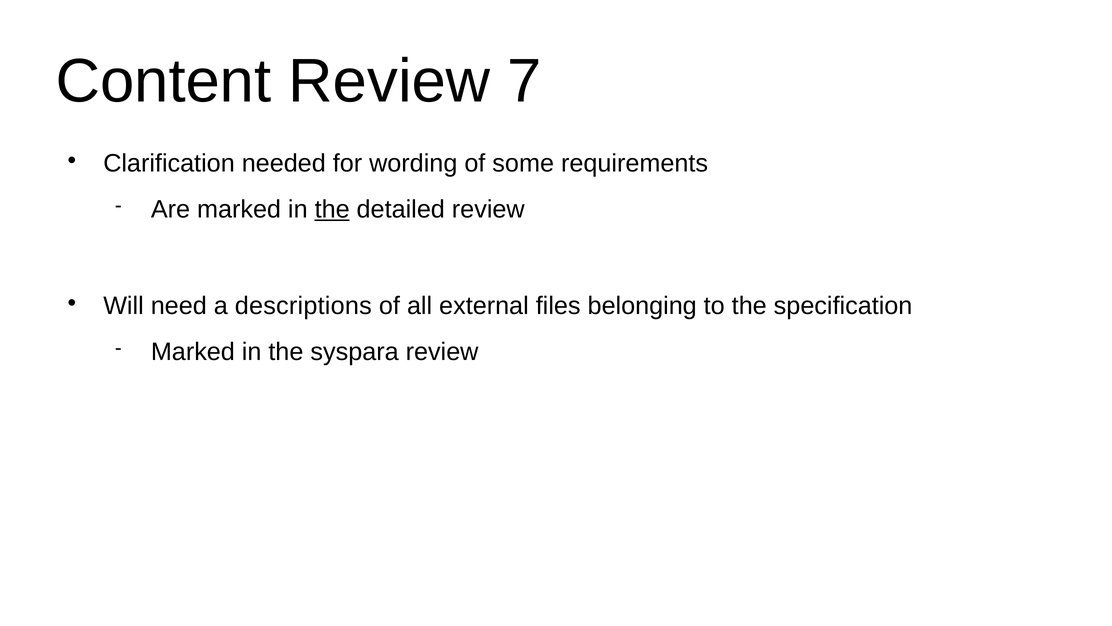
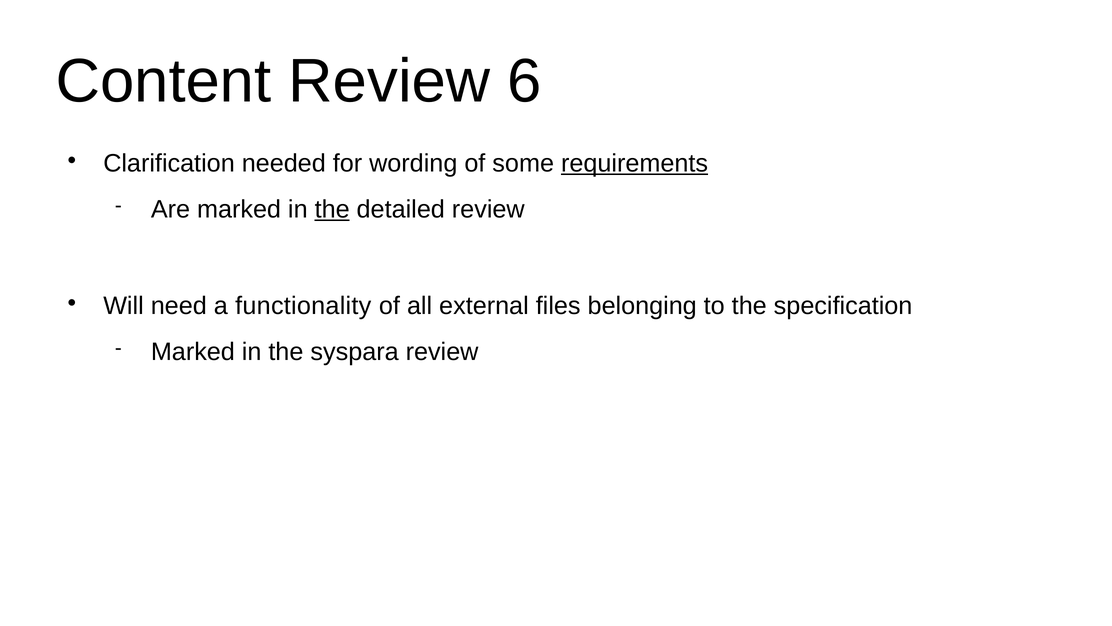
7: 7 -> 6 (525, 81)
requirements underline: none -> present (635, 163)
descriptions: descriptions -> functionality (303, 306)
